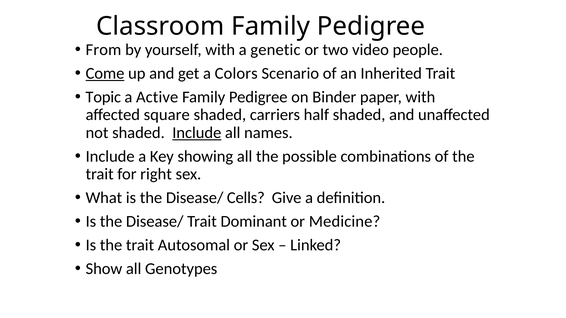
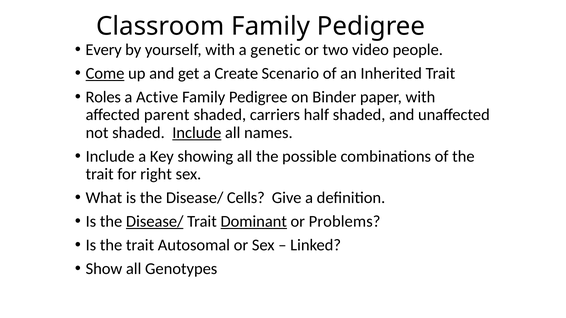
From: From -> Every (104, 50)
Colors: Colors -> Create (236, 74)
Topic: Topic -> Roles (103, 97)
square: square -> parent (167, 115)
Disease/ underline: none -> present (155, 222)
Dominant underline: none -> present (254, 222)
Medicine: Medicine -> Problems (345, 222)
